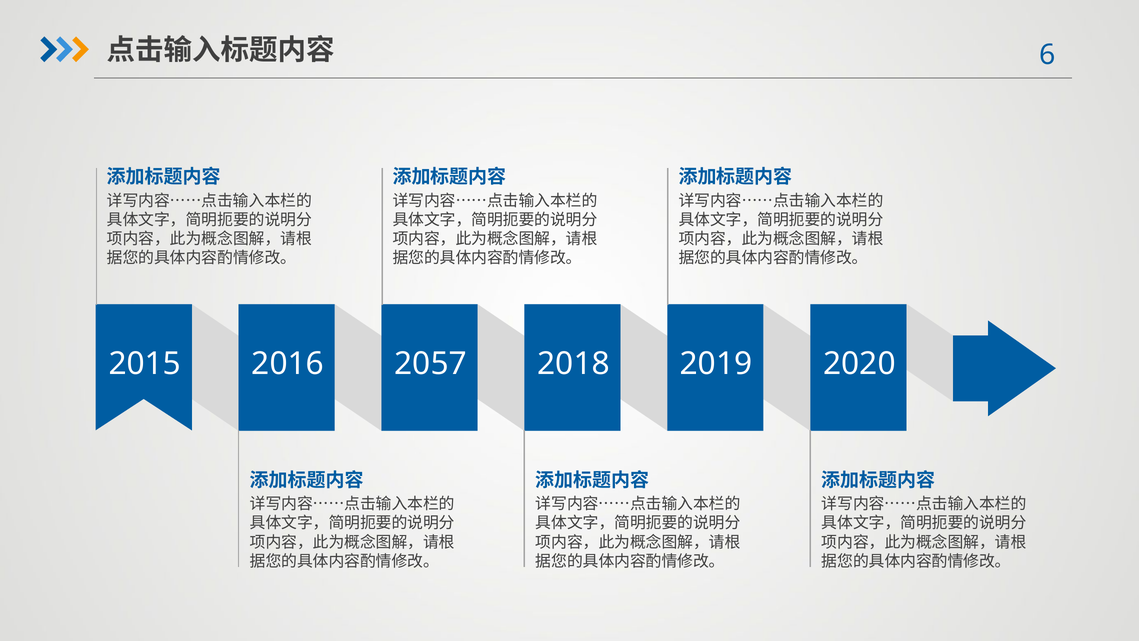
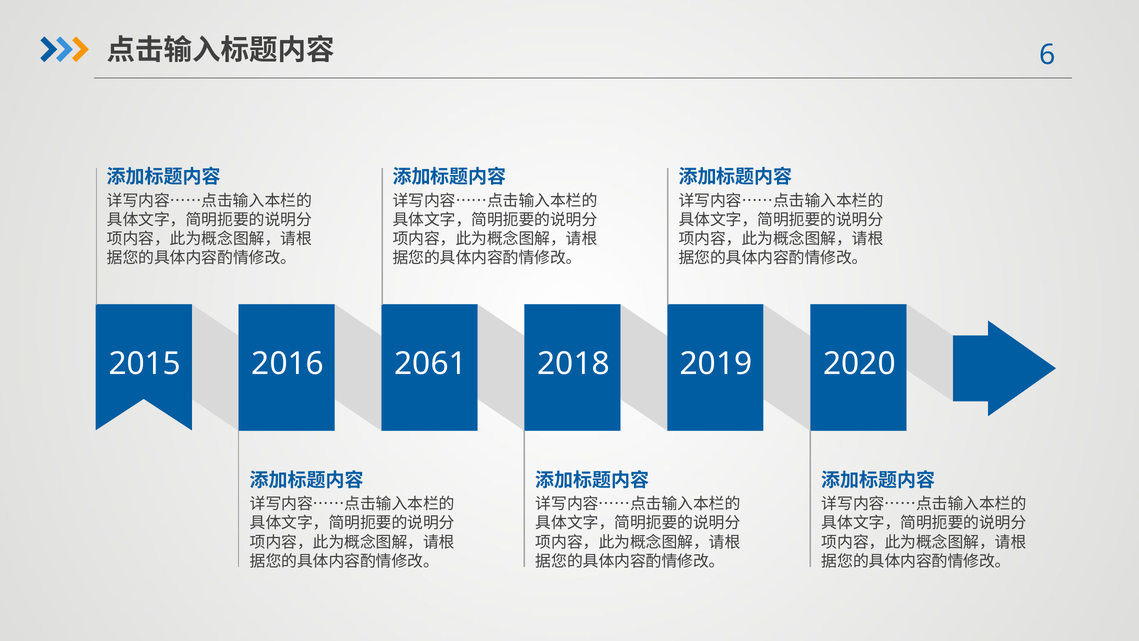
2057: 2057 -> 2061 (431, 364)
